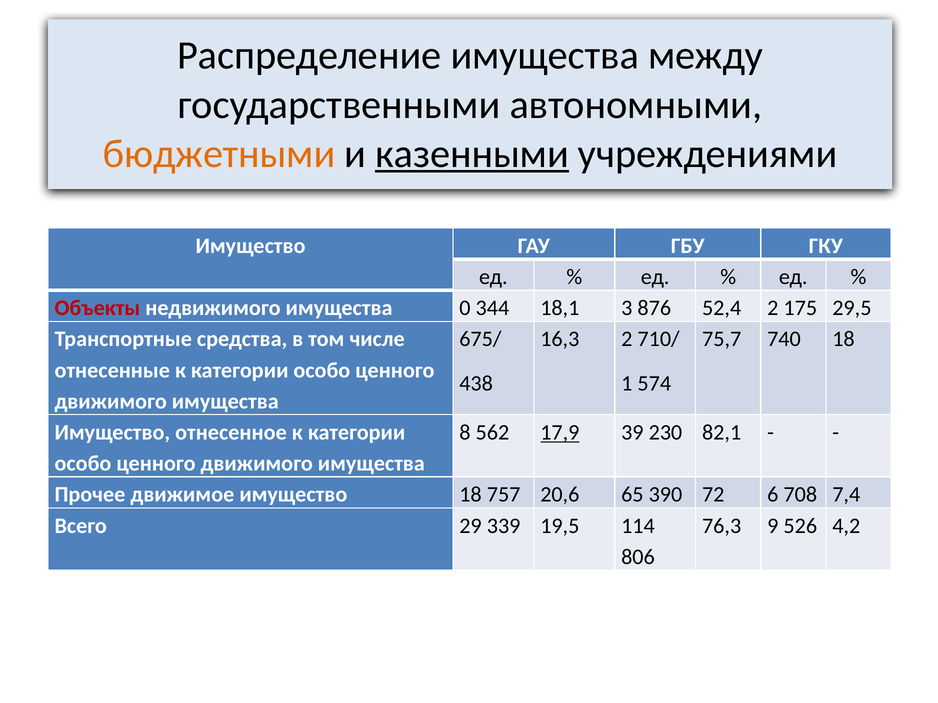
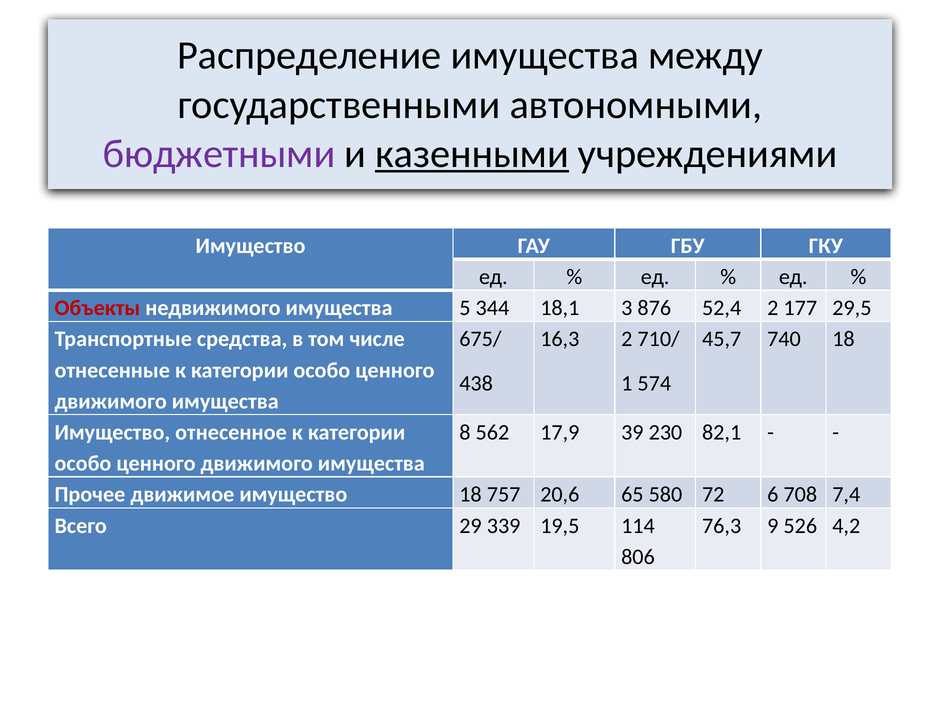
бюджетными colour: orange -> purple (219, 154)
0: 0 -> 5 (465, 308)
175: 175 -> 177 (800, 308)
75,7: 75,7 -> 45,7 (722, 339)
17,9 underline: present -> none (560, 433)
390: 390 -> 580 (665, 495)
